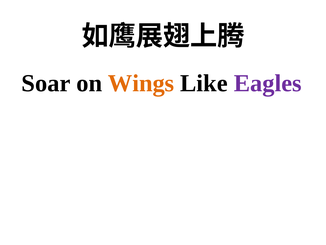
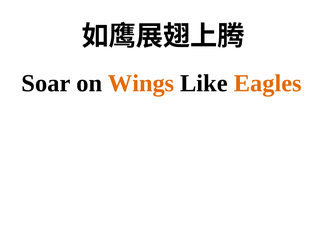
Eagles colour: purple -> orange (268, 83)
